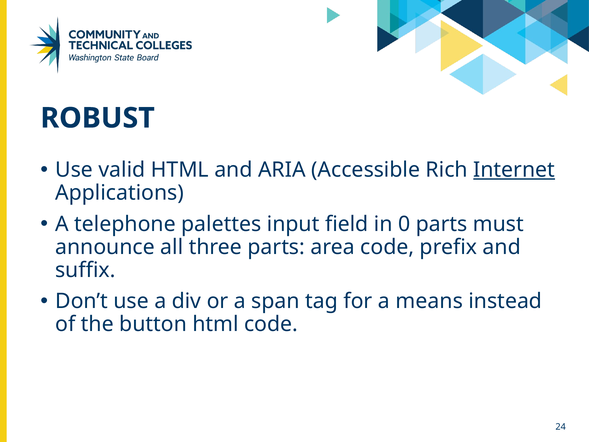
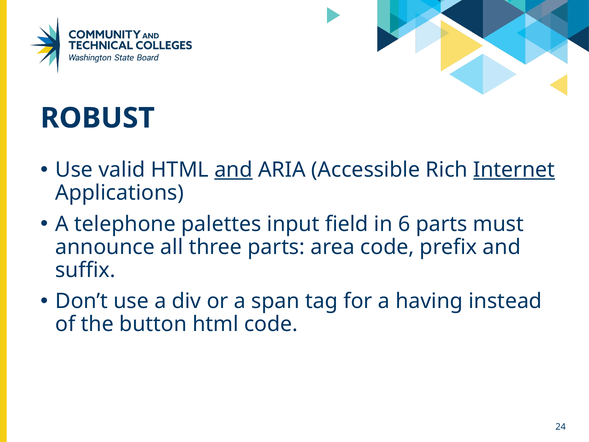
and underline: none -> present (233, 170)
0: 0 -> 6 (404, 224)
means: means -> having (429, 301)
